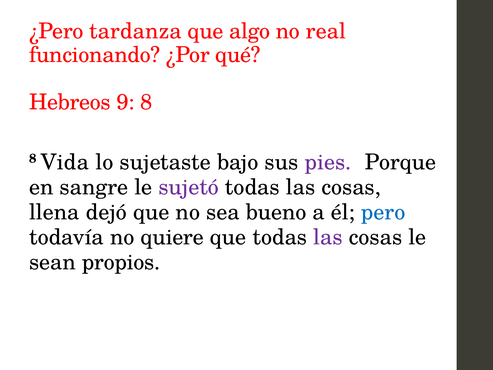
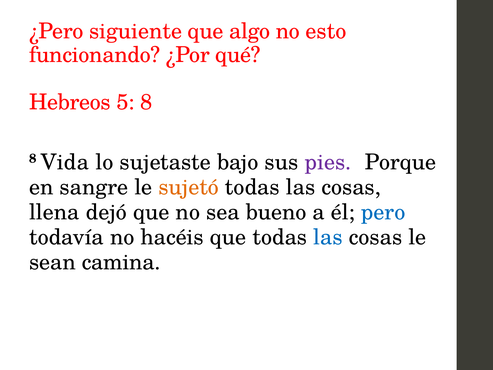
tardanza: tardanza -> siguiente (136, 31)
real: real -> esto (326, 31)
9: 9 -> 5 (125, 102)
sujetó colour: purple -> orange (189, 187)
quiere: quiere -> hacéis (172, 237)
las colour: purple -> blue (328, 237)
propios: propios -> camina (121, 262)
